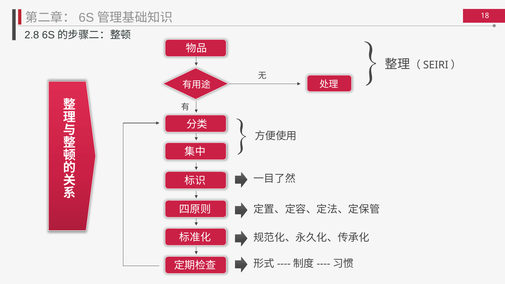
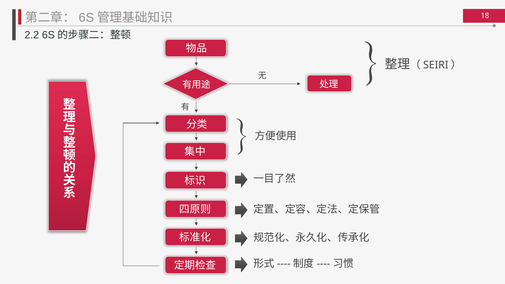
2.8: 2.8 -> 2.2 (32, 35)
